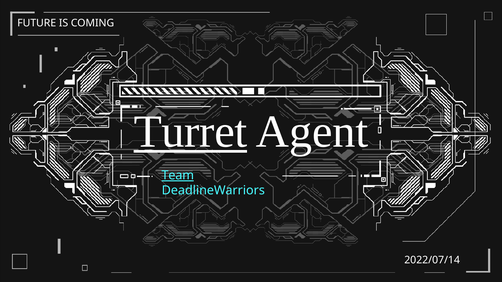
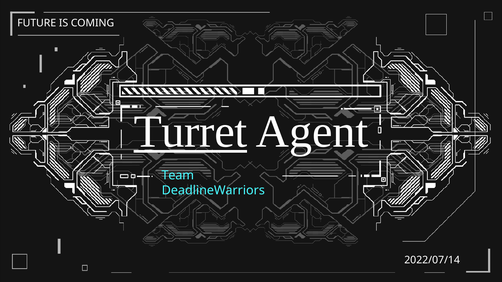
Team underline: present -> none (178, 176)
